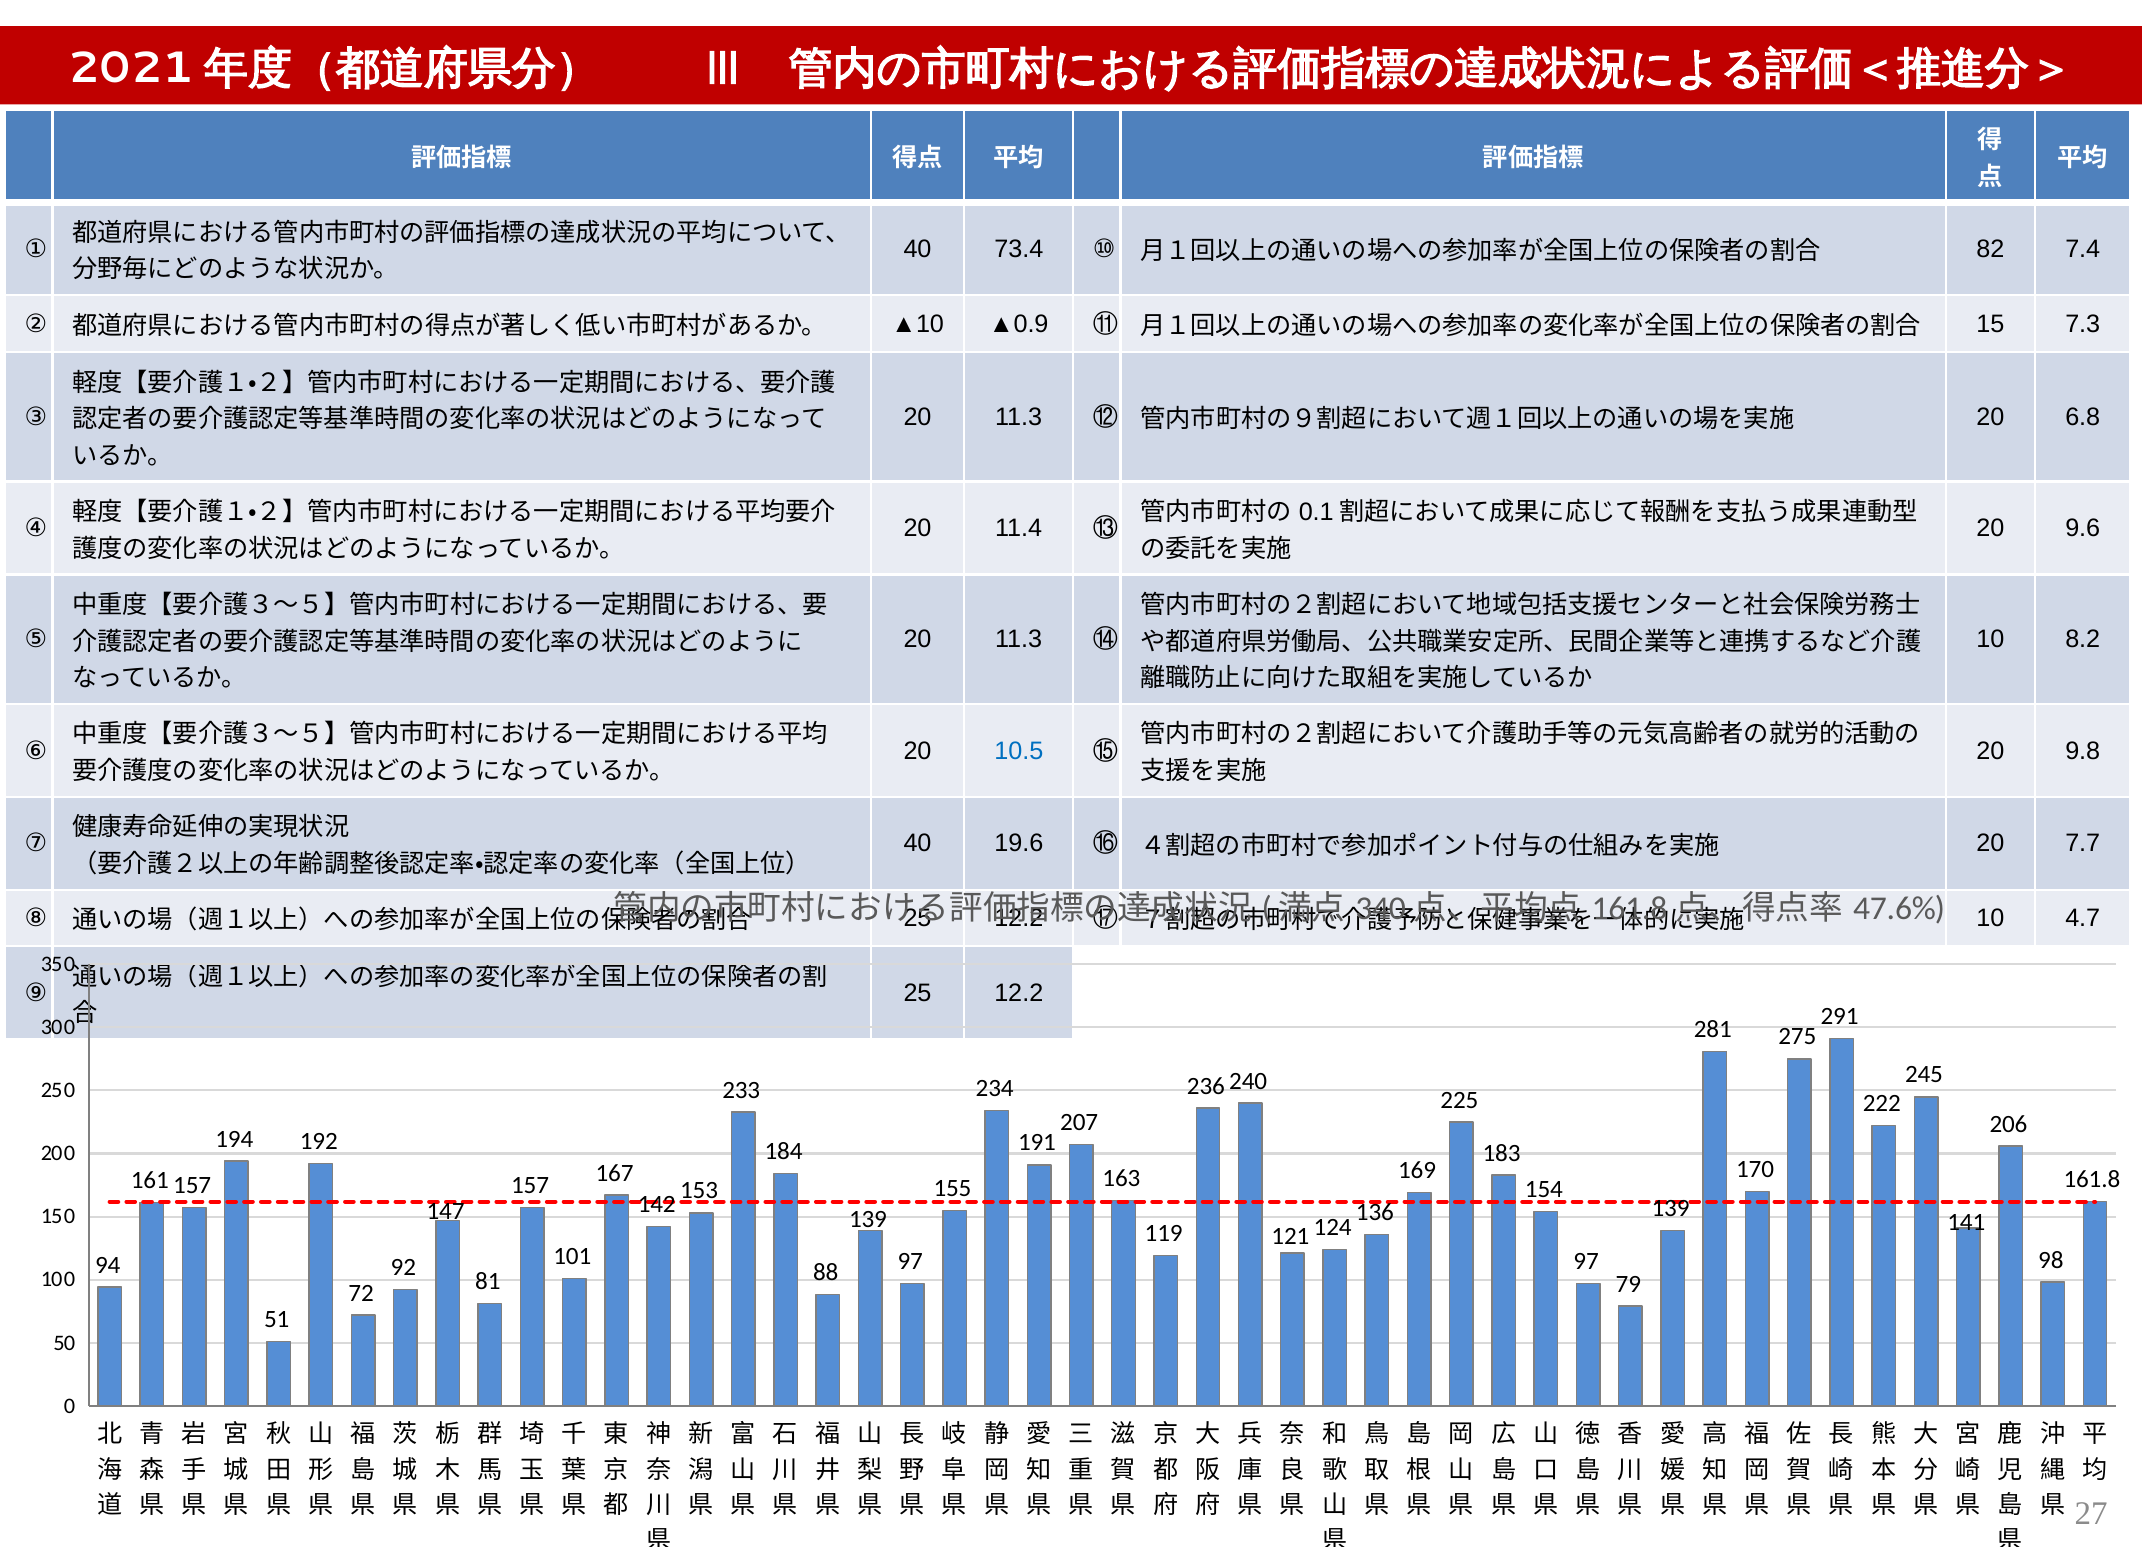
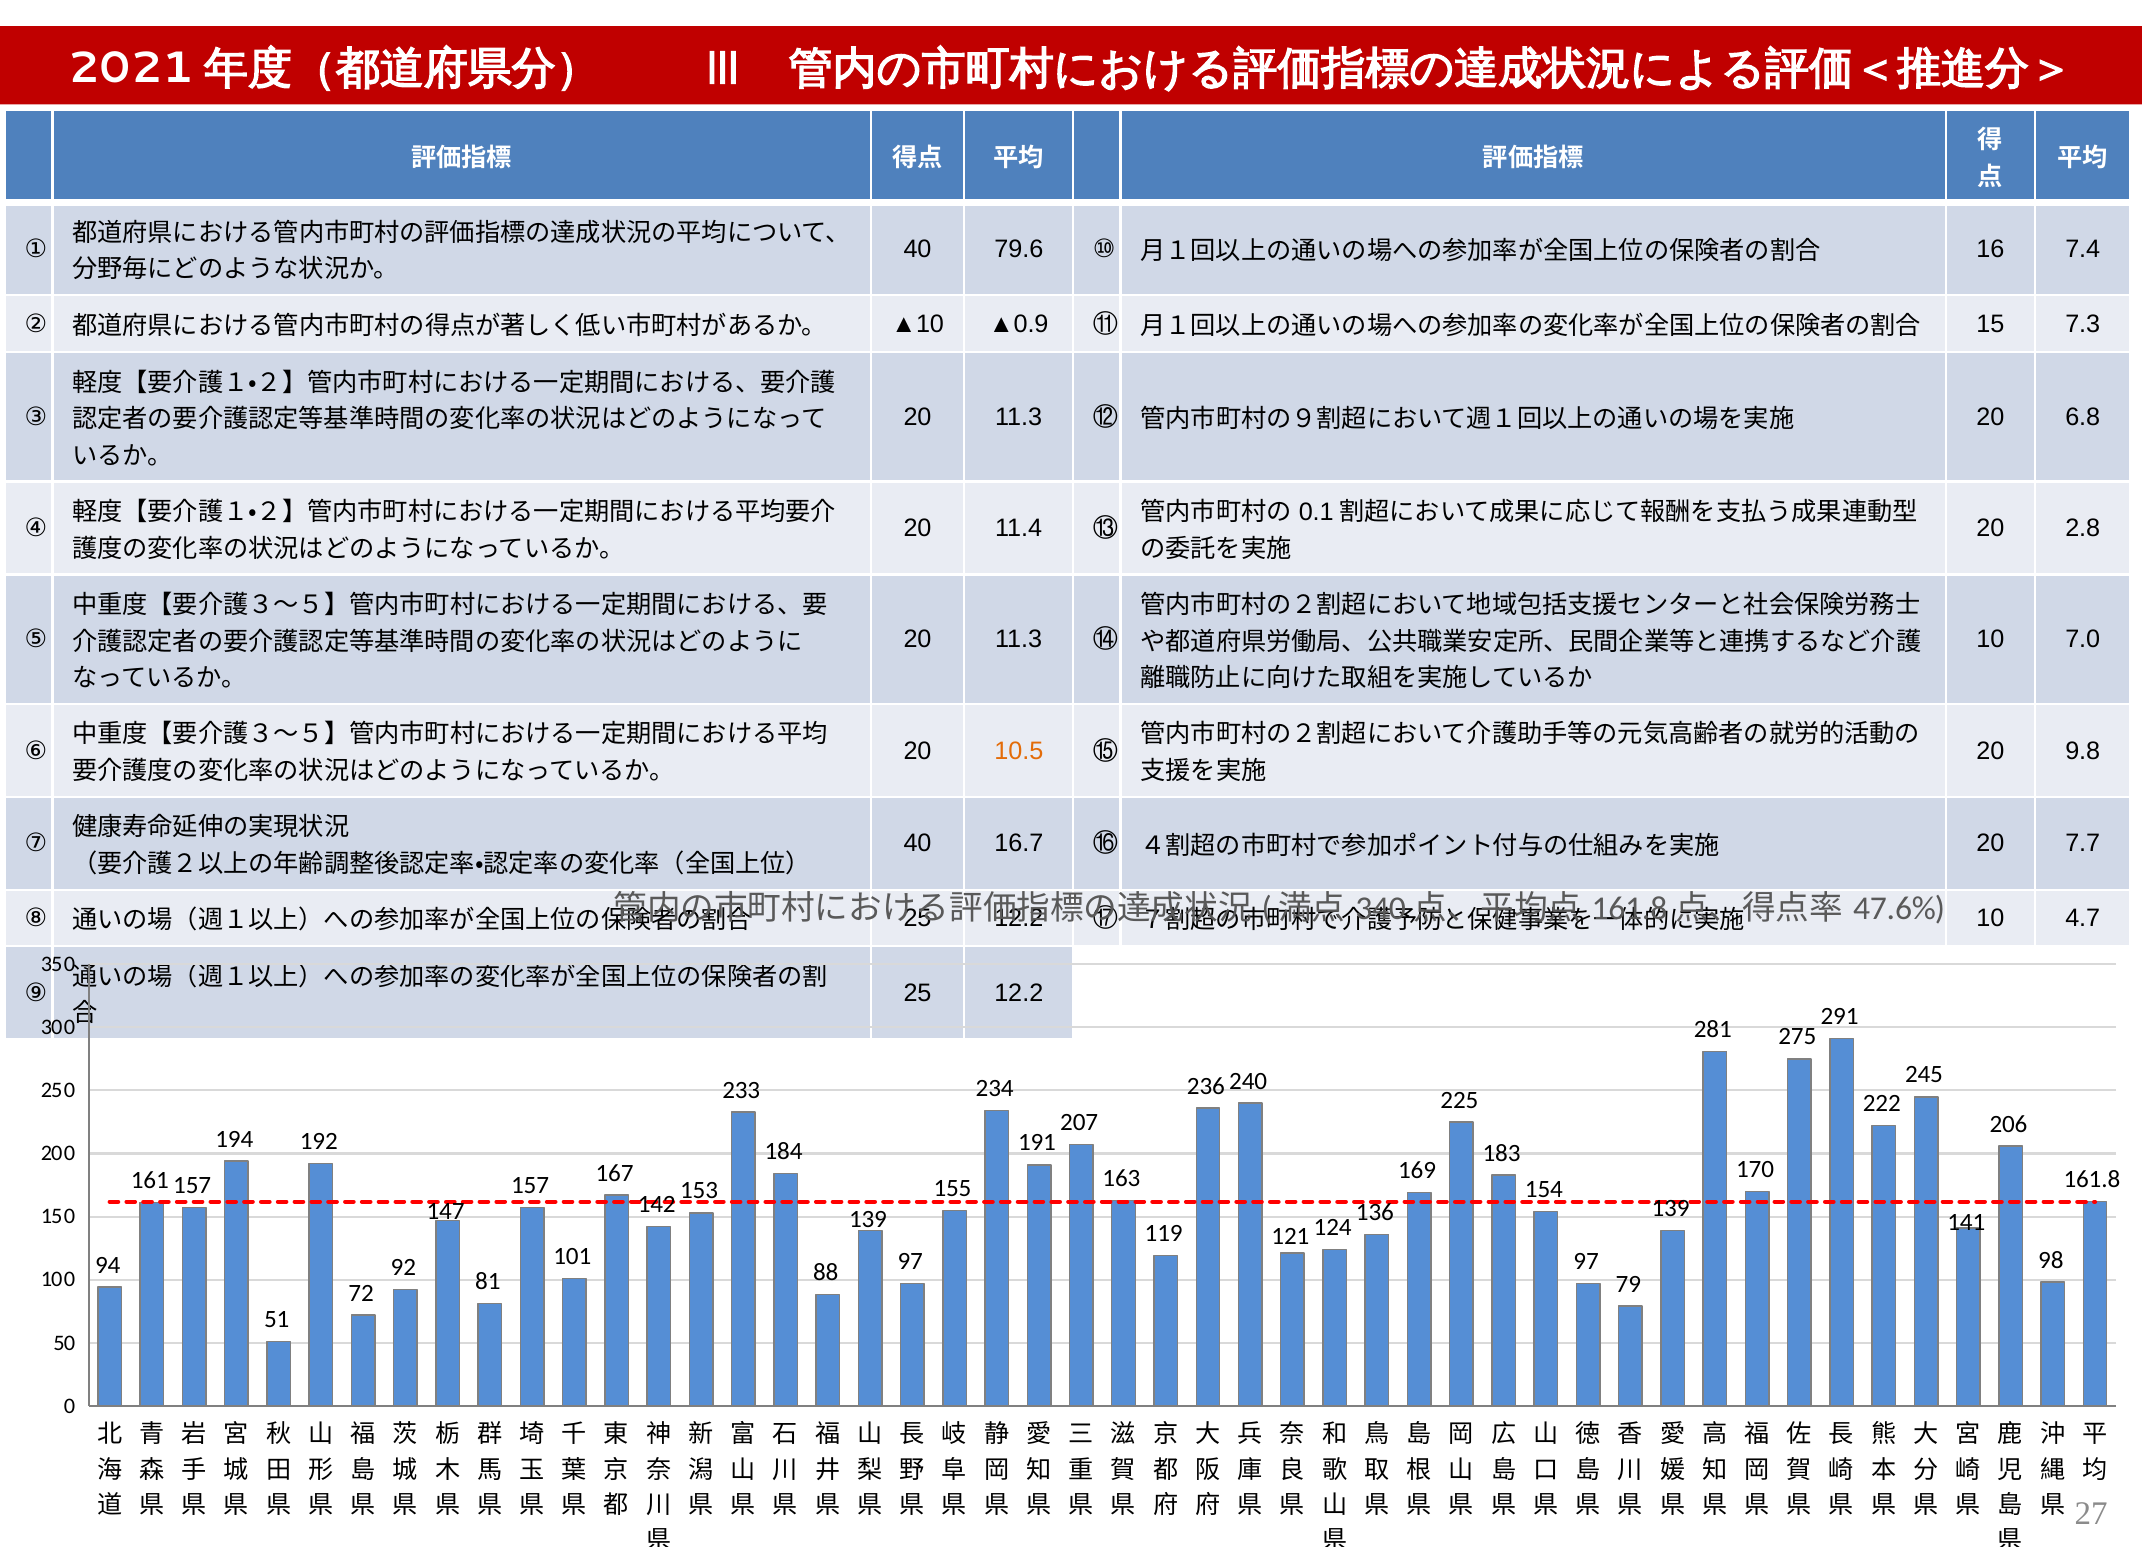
73.4: 73.4 -> 79.6 (1019, 249)
82: 82 -> 16 (1990, 249)
9.6: 9.6 -> 2.8 (2083, 529)
8.2: 8.2 -> 7.0 (2083, 640)
10.5 colour: blue -> orange (1019, 751)
19.6: 19.6 -> 16.7 (1019, 844)
